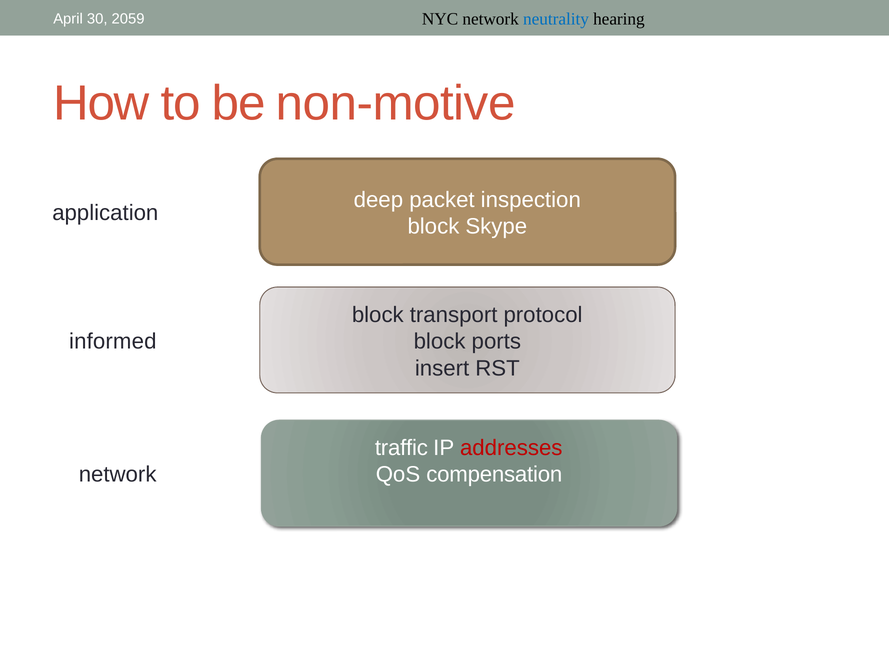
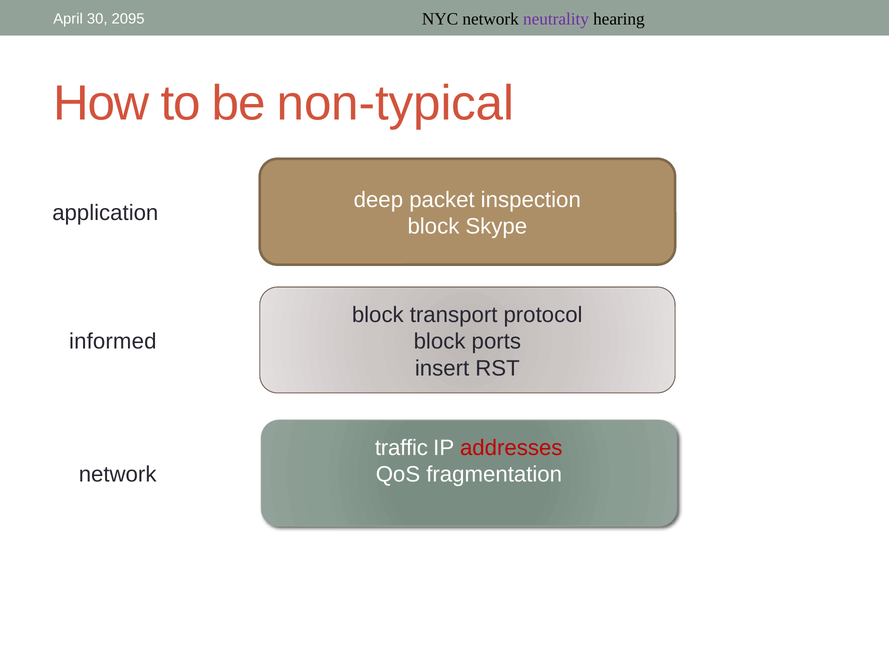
neutrality colour: blue -> purple (556, 19)
2059: 2059 -> 2095 (128, 19)
non-motive: non-motive -> non-typical (396, 103)
compensation: compensation -> fragmentation (494, 474)
